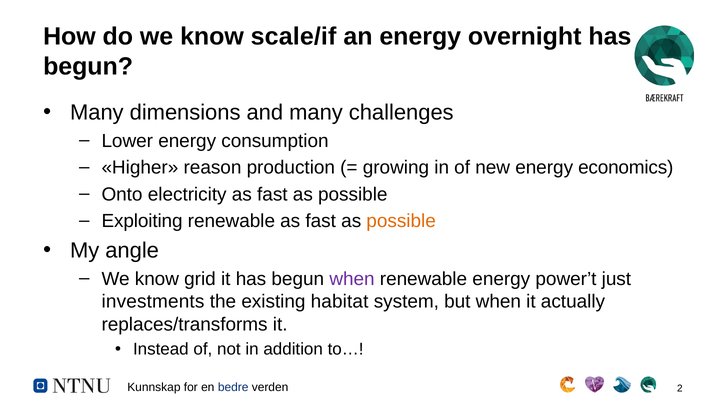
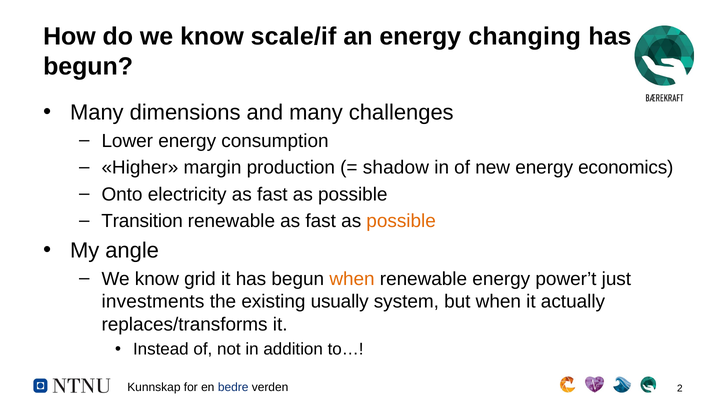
overnight: overnight -> changing (525, 37)
reason: reason -> margin (213, 168)
growing: growing -> shadow (396, 168)
Exploiting: Exploiting -> Transition (142, 221)
when colour: purple -> orange (352, 279)
habitat: habitat -> usually (340, 302)
